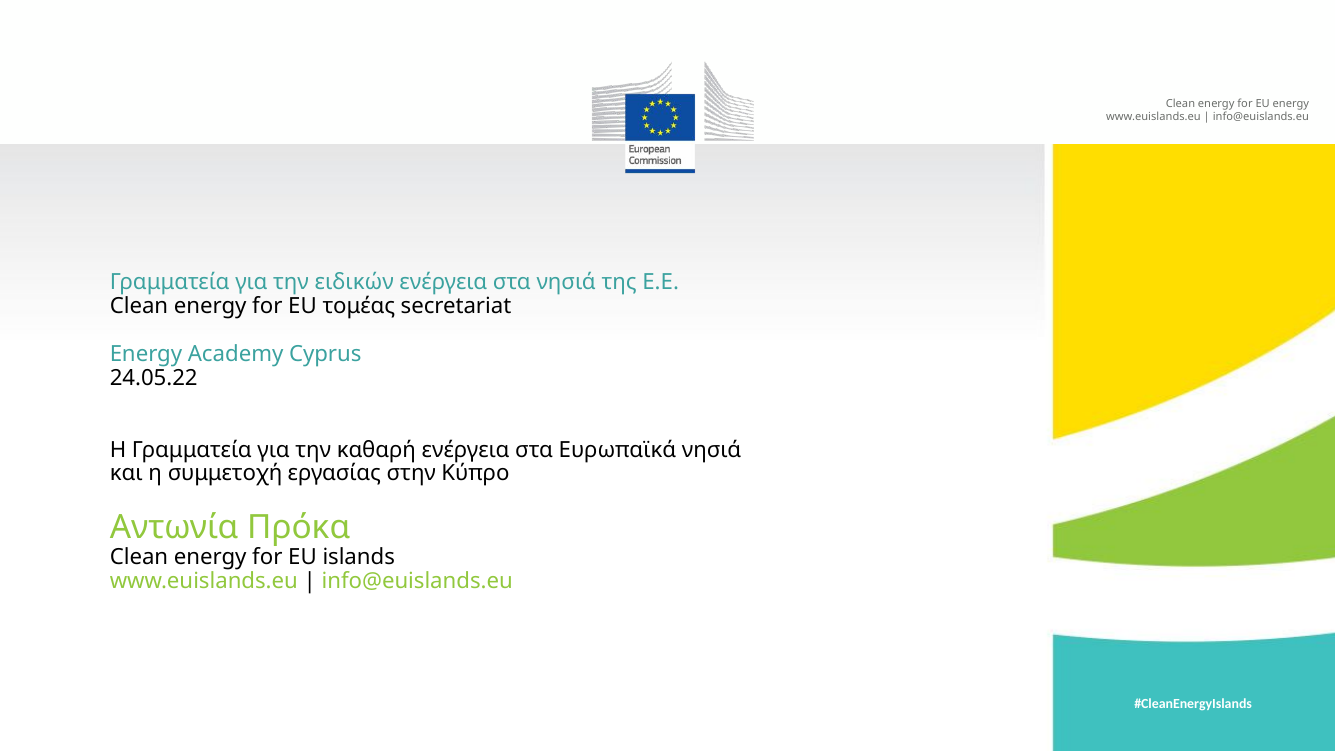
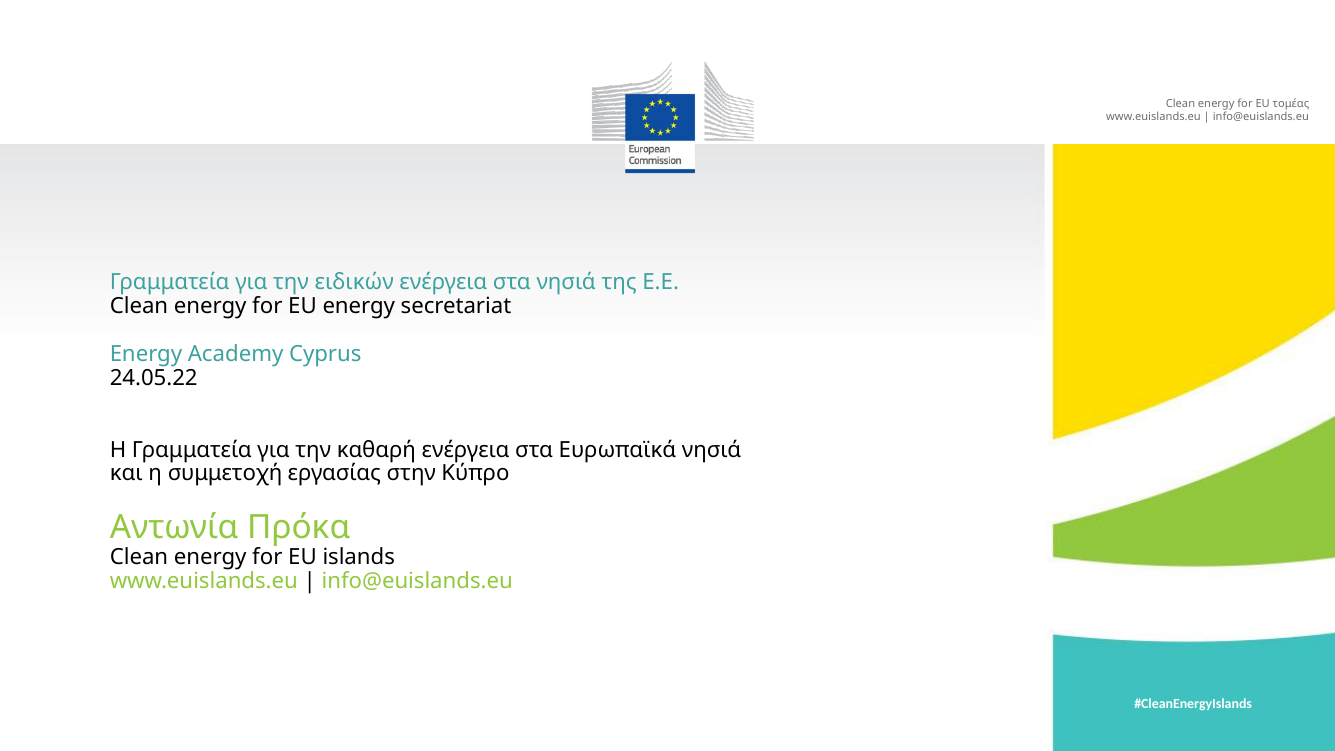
EU energy: energy -> τομέας (1291, 104)
EU τομέας: τομέας -> energy (359, 306)
